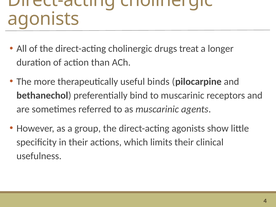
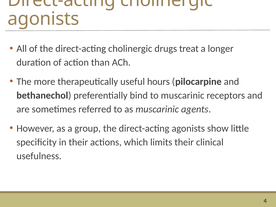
binds: binds -> hours (158, 82)
